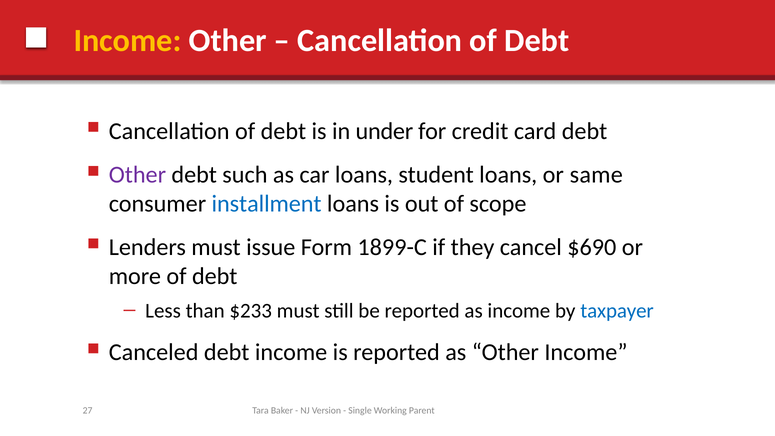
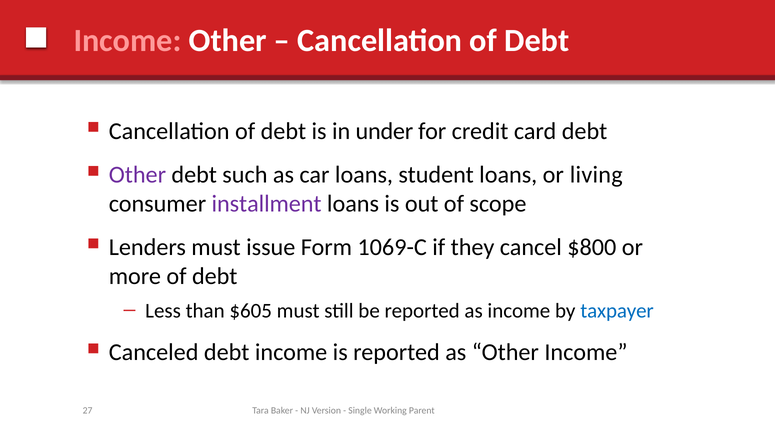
Income colour: yellow -> pink (128, 40)
same: same -> living (596, 175)
installment colour: blue -> purple (267, 204)
1899-C: 1899-C -> 1069-C (392, 247)
$690: $690 -> $800 (592, 247)
$233: $233 -> $605 (251, 311)
